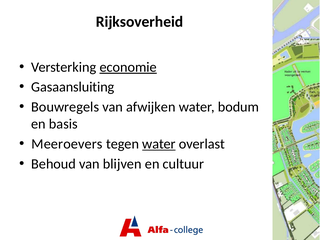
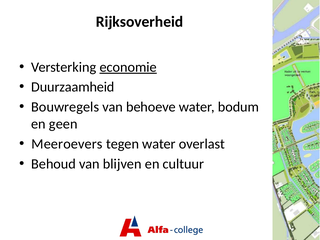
Gasaansluiting: Gasaansluiting -> Duurzaamheid (73, 87)
afwijken: afwijken -> behoeve (151, 107)
basis: basis -> geen (63, 124)
water underline: present -> none (159, 144)
